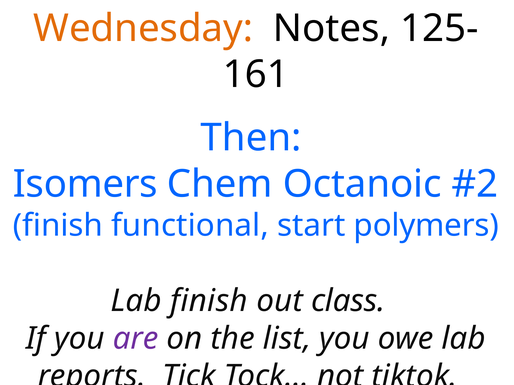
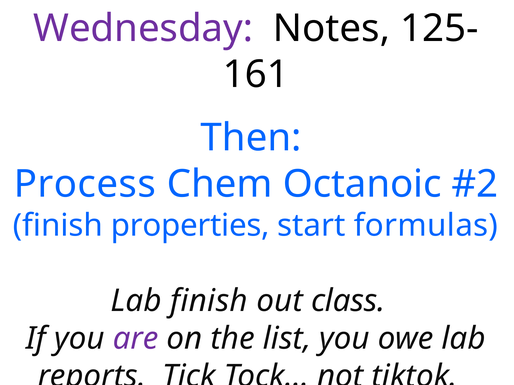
Wednesday colour: orange -> purple (143, 28)
Isomers: Isomers -> Process (85, 184)
functional: functional -> properties (190, 226)
polymers: polymers -> formulas (426, 226)
